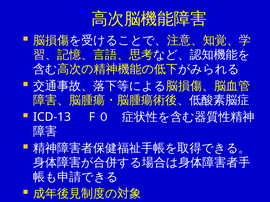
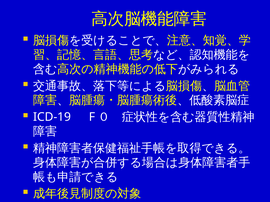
ICD-13: ICD-13 -> ICD-19 (52, 117)
